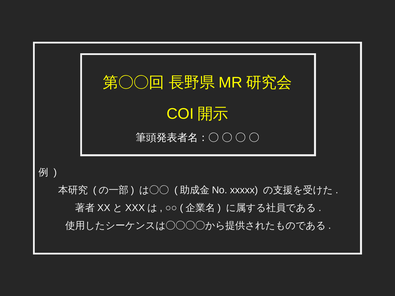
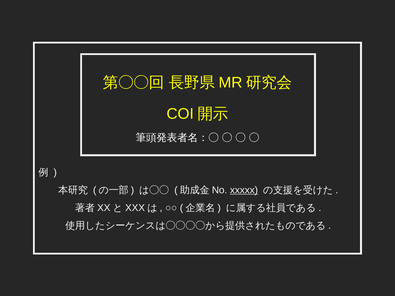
xxxxx underline: none -> present (244, 190)
